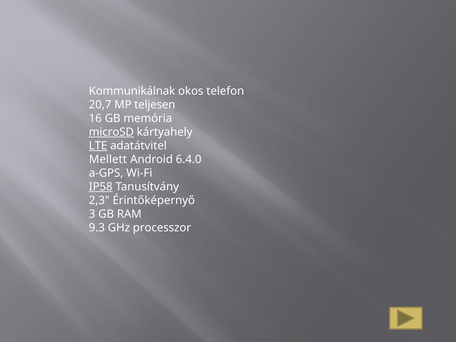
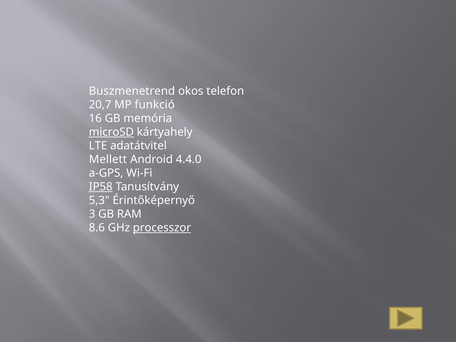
Kommunikálnak: Kommunikálnak -> Buszmenetrend (132, 91)
teljesen: teljesen -> funkció (155, 105)
LTE underline: present -> none (98, 146)
6.4.0: 6.4.0 -> 4.4.0 (189, 159)
2,3: 2,3 -> 5,3 (99, 201)
9.3: 9.3 -> 8.6 (97, 228)
processzor underline: none -> present (162, 228)
